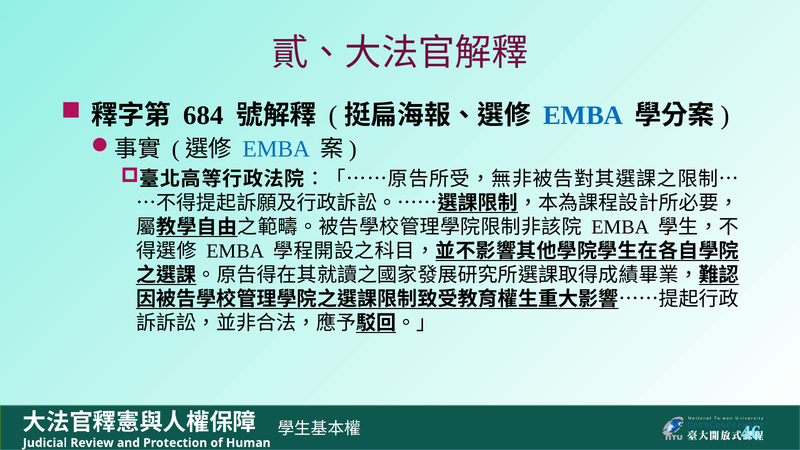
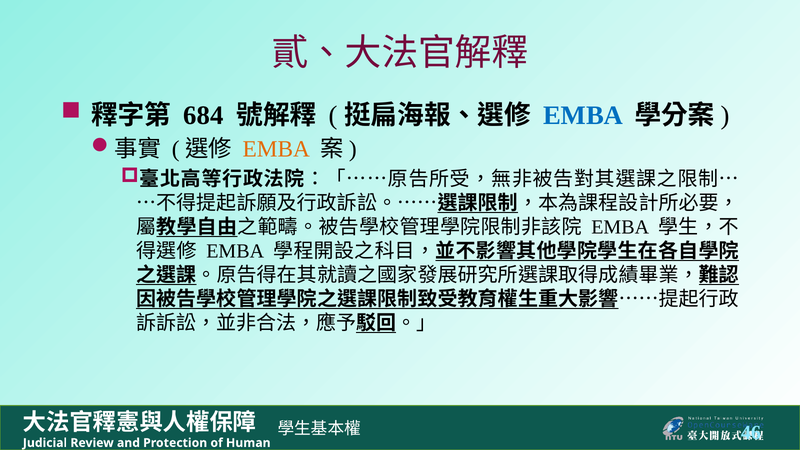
EMBA colour: blue -> orange (276, 149)
